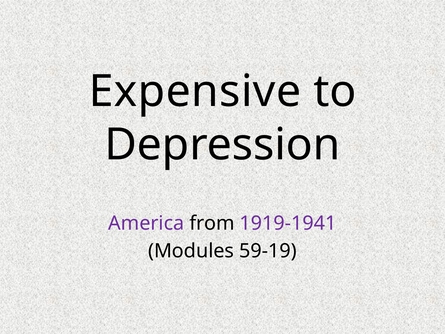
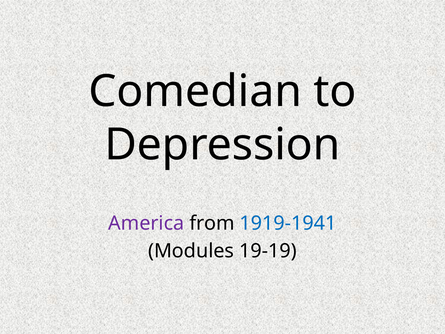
Expensive: Expensive -> Comedian (195, 91)
1919-1941 colour: purple -> blue (288, 223)
59-19: 59-19 -> 19-19 (268, 251)
